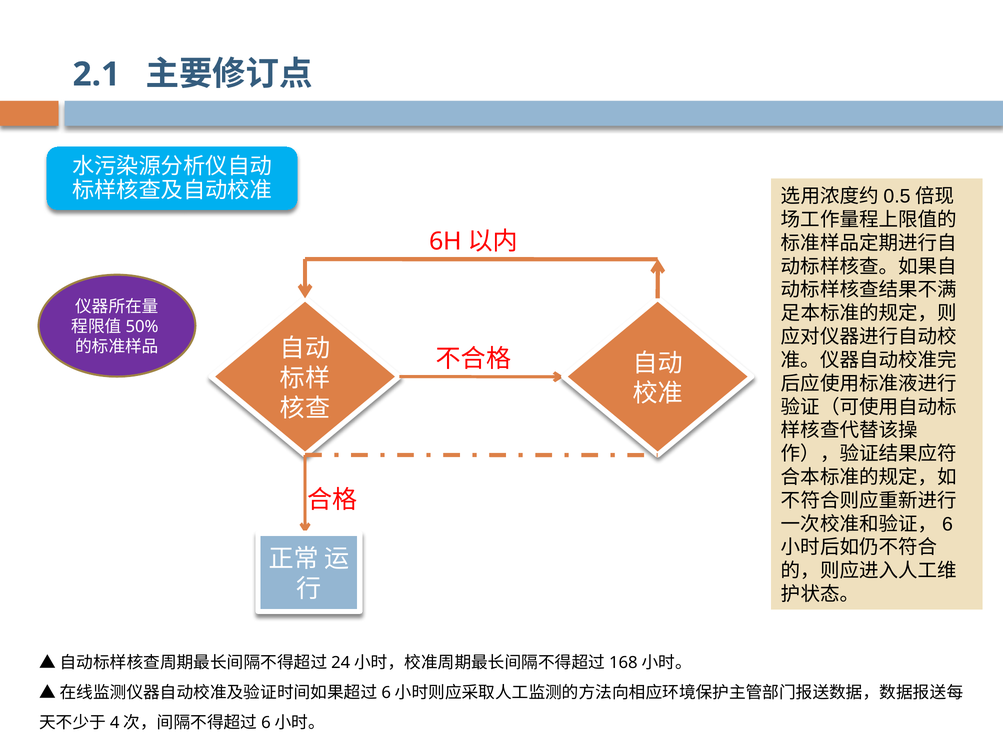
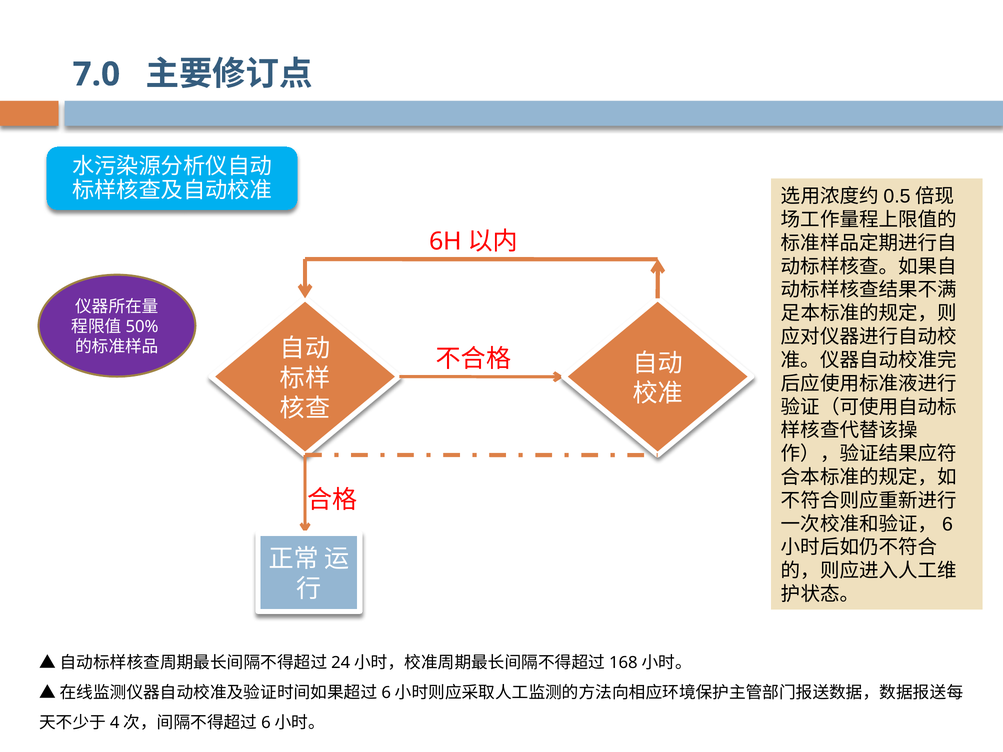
2.1: 2.1 -> 7.0 (96, 74)
